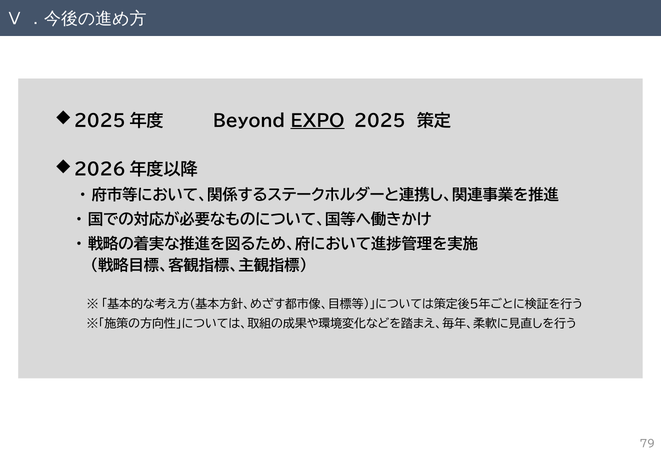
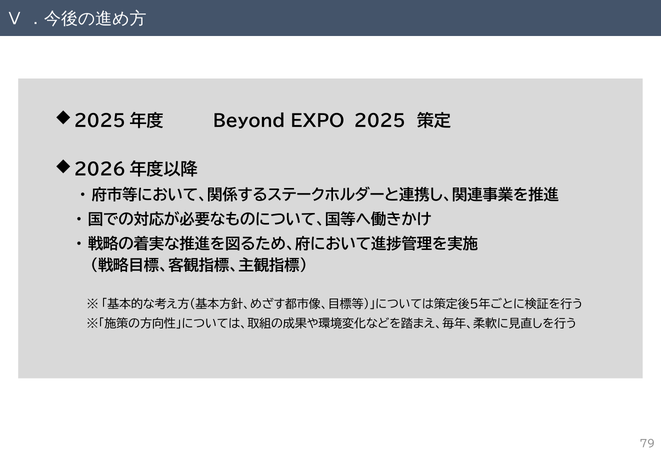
EXPO underline: present -> none (317, 121)
